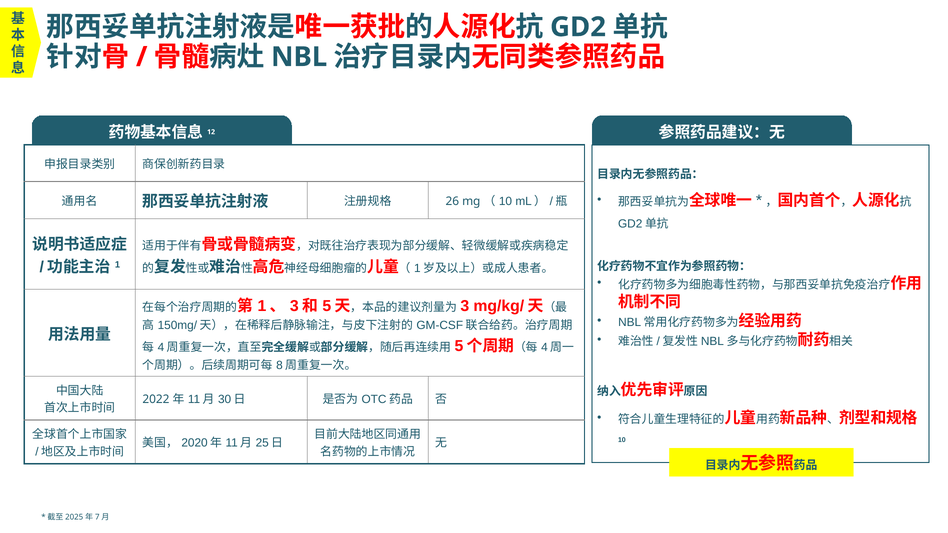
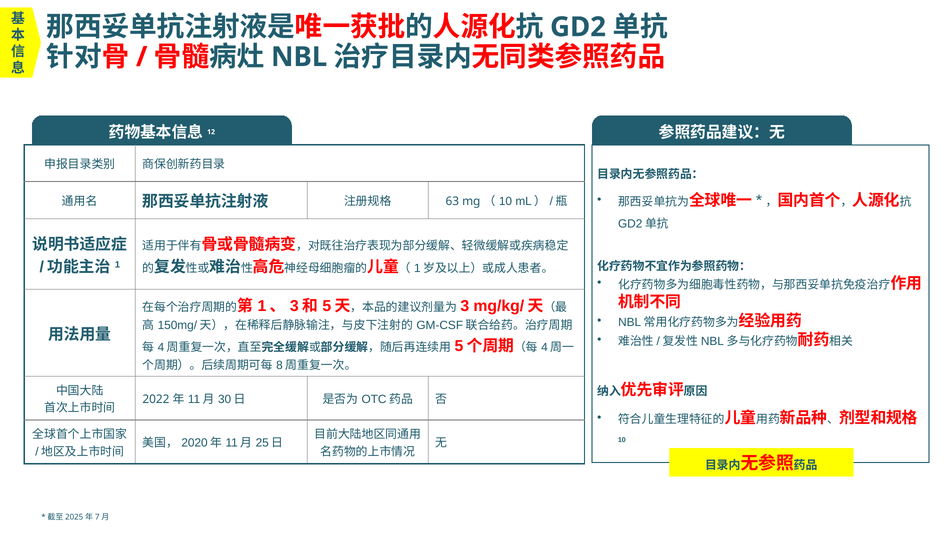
26: 26 -> 63 (452, 201)
